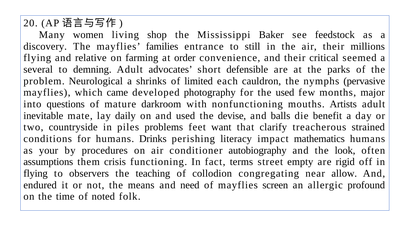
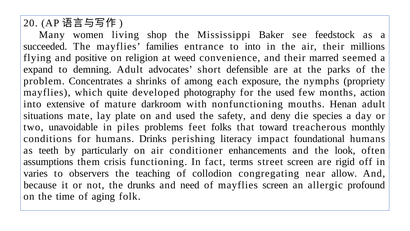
discovery: discovery -> succeeded (45, 46)
to still: still -> into (253, 46)
relative: relative -> positive (91, 58)
farming: farming -> religion (142, 58)
order: order -> weed (185, 58)
critical: critical -> marred (324, 58)
several: several -> expand (38, 69)
Neurological: Neurological -> Concentrates (96, 81)
limited: limited -> among (199, 81)
cauldron: cauldron -> exposure (262, 81)
pervasive: pervasive -> propriety (364, 81)
came: came -> quite (117, 92)
major: major -> action (373, 92)
questions: questions -> extensive (66, 104)
Artists: Artists -> Henan (343, 104)
inevitable: inevitable -> situations (43, 115)
daily: daily -> plate (125, 115)
devise: devise -> safety (232, 115)
balls: balls -> deny (281, 115)
benefit: benefit -> species (328, 115)
countryside: countryside -> unavoidable (73, 127)
want: want -> folks (221, 127)
clarify: clarify -> toward (273, 127)
strained: strained -> monthly (368, 127)
mathematics: mathematics -> foundational (319, 139)
your: your -> teeth (49, 150)
procedures: procedures -> particularly (105, 150)
autobiography: autobiography -> enhancements (258, 150)
street empty: empty -> screen (300, 162)
flying: flying -> varies (36, 173)
endured: endured -> because (40, 185)
means: means -> drunks (141, 185)
noted: noted -> aging (103, 196)
